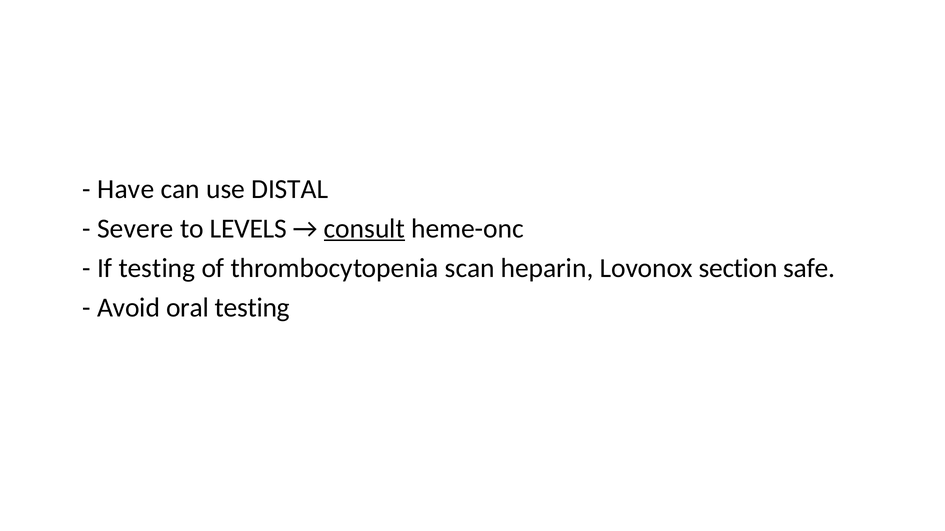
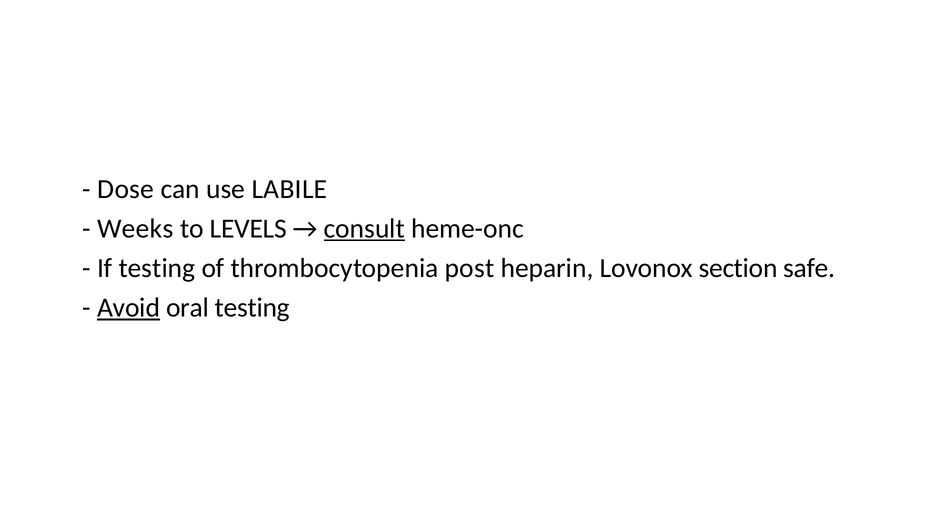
Have: Have -> Dose (126, 189)
DISTAL: DISTAL -> LABILE (289, 189)
Severe: Severe -> Weeks (135, 229)
scan: scan -> post (470, 268)
Avoid underline: none -> present (129, 308)
